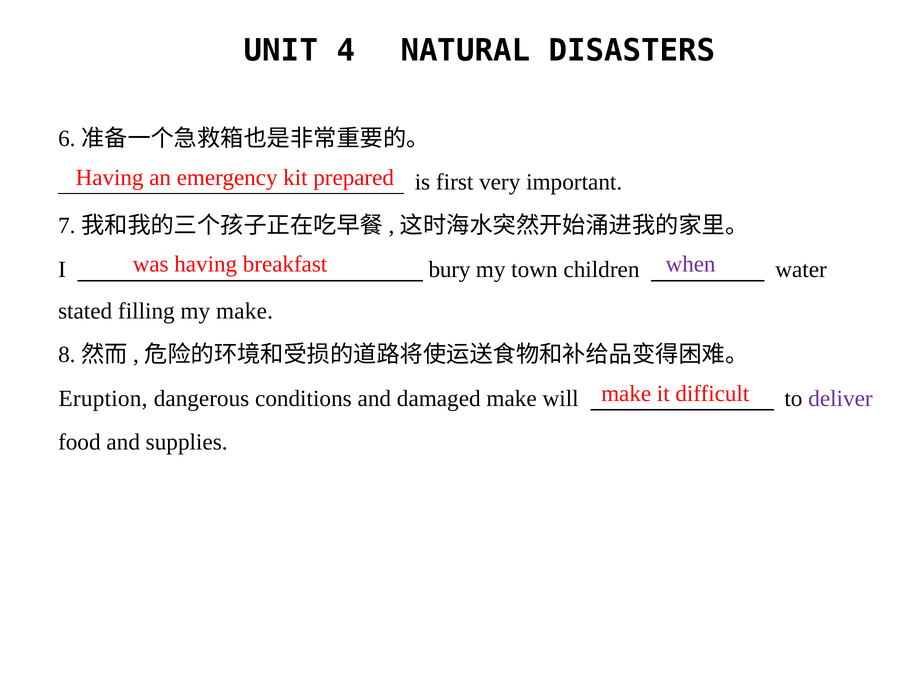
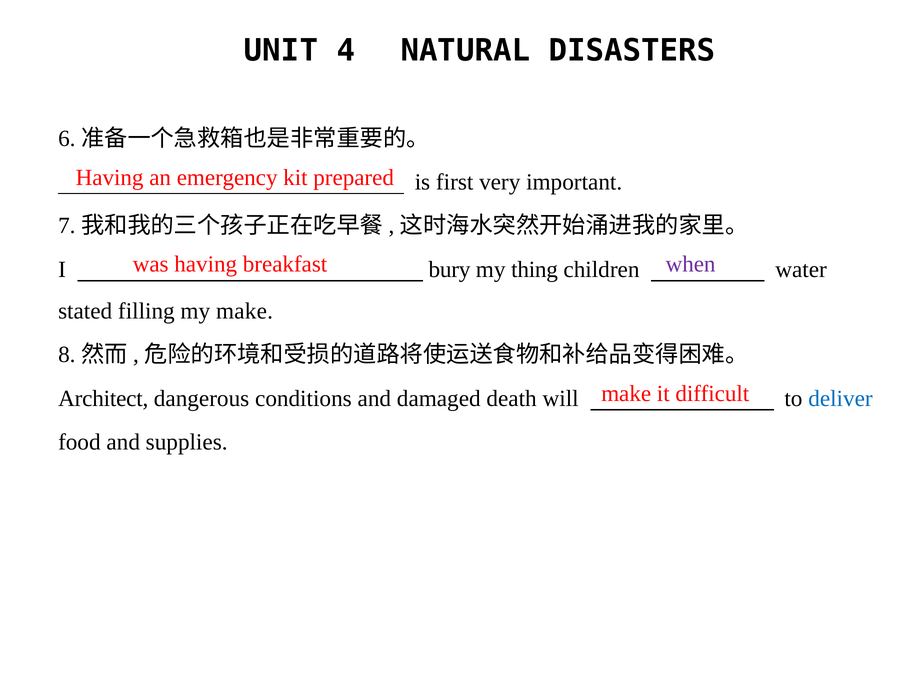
town: town -> thing (535, 270)
Eruption: Eruption -> Architect (103, 399)
damaged make: make -> death (512, 399)
deliver colour: purple -> blue (840, 399)
